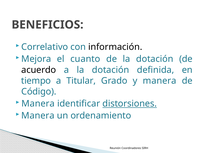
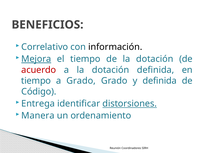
Mejora underline: none -> present (36, 59)
el cuanto: cuanto -> tiempo (85, 59)
acuerdo colour: black -> red (39, 70)
a Titular: Titular -> Grado (81, 81)
y manera: manera -> definida (160, 81)
Manera: Manera -> Entrega (38, 104)
